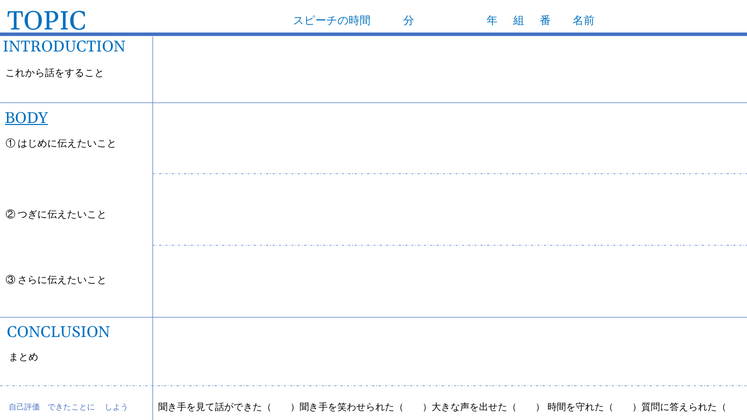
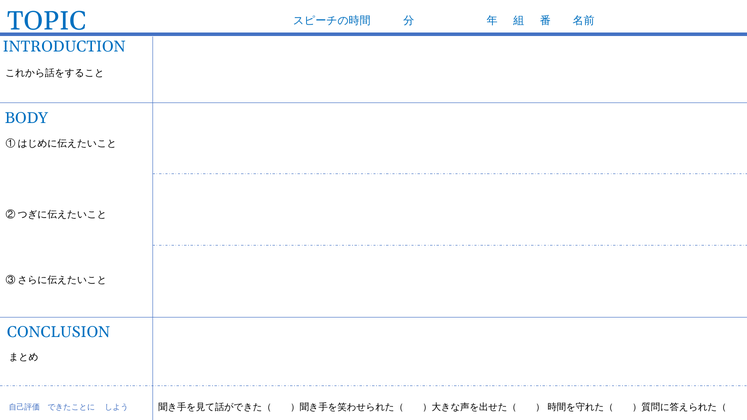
BODY underline: present -> none (26, 118)
